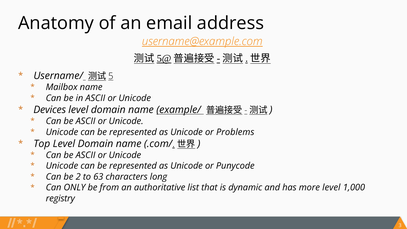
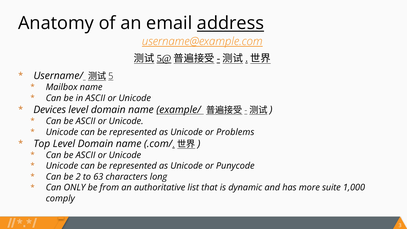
address underline: none -> present (230, 23)
more level: level -> suite (331, 188)
registry: registry -> comply (60, 198)
